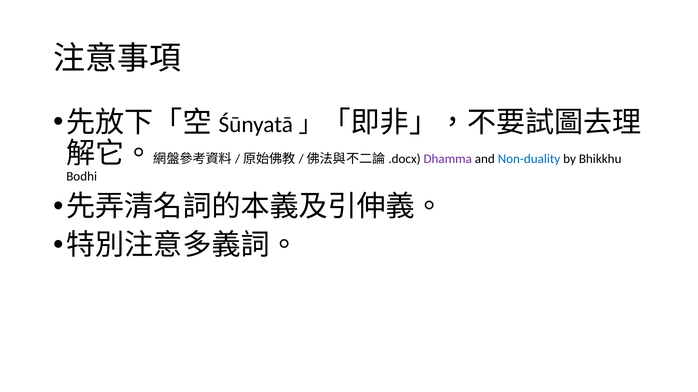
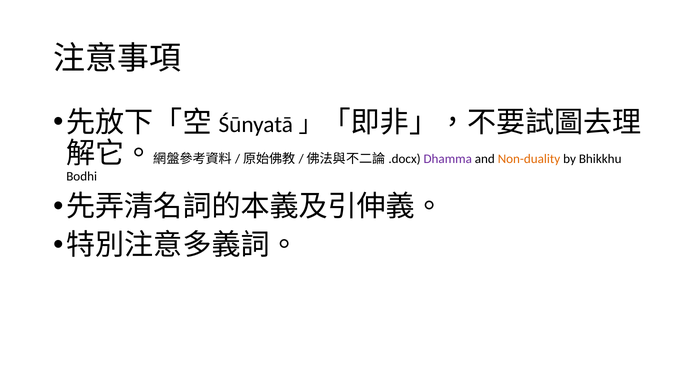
Non-duality colour: blue -> orange (529, 159)
